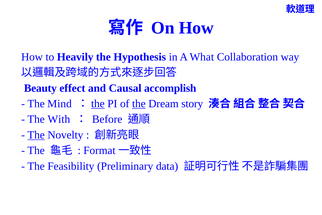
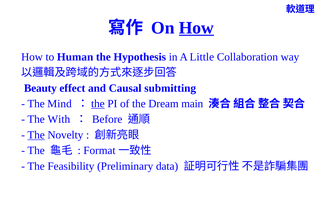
How underline: none -> present (196, 28)
Heavily: Heavily -> Human (75, 57)
What: What -> Little (202, 57)
accomplish: accomplish -> submitting (170, 88)
the underline: present -> none (139, 104)
story: story -> main (192, 104)
